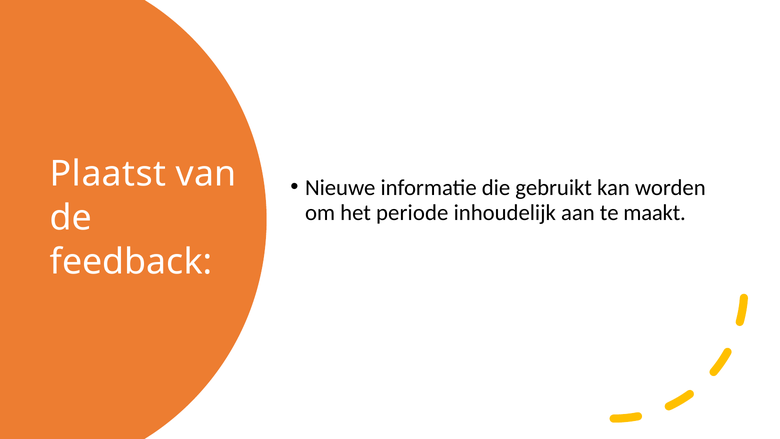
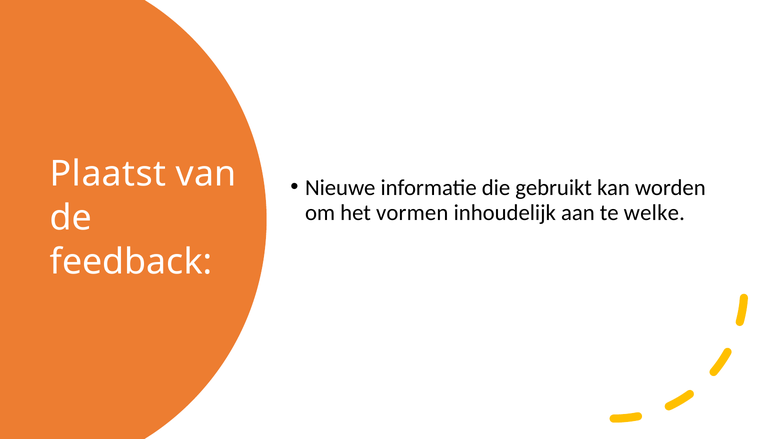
periode: periode -> vormen (412, 212)
maakt: maakt -> welke (654, 212)
